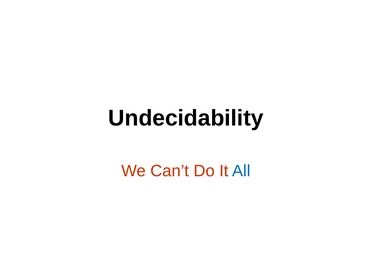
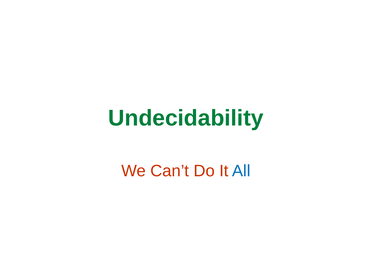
Undecidability colour: black -> green (186, 118)
